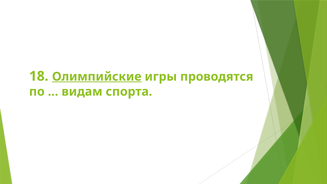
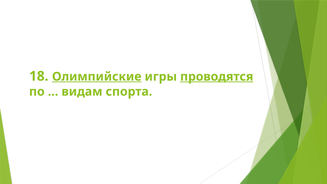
проводятся underline: none -> present (217, 77)
